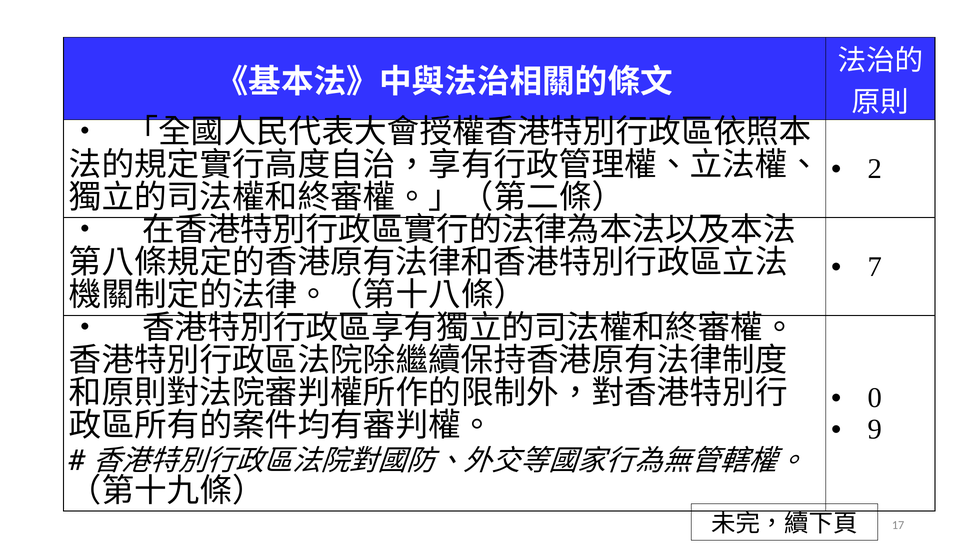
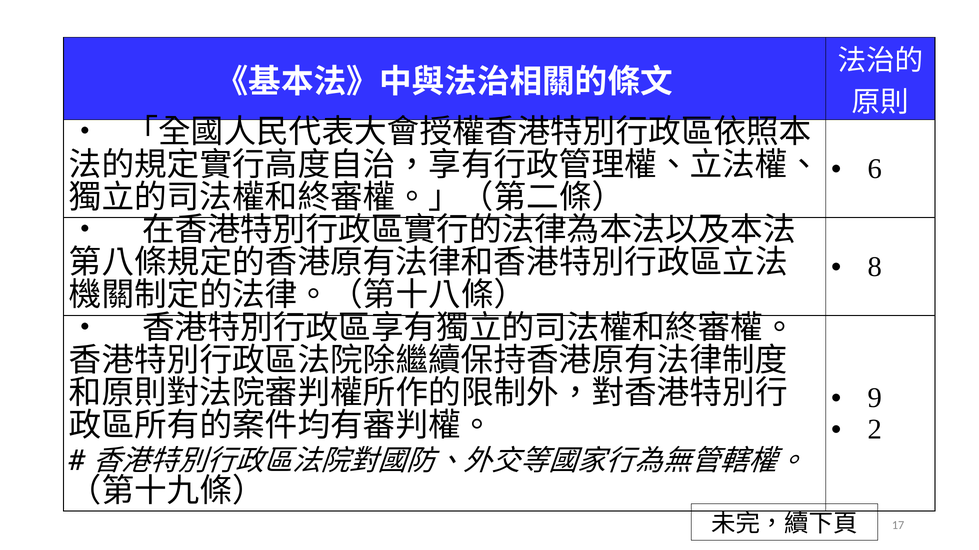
2: 2 -> 6 (875, 169)
7: 7 -> 8 (875, 267)
0: 0 -> 9 (875, 398)
9: 9 -> 2 (875, 430)
